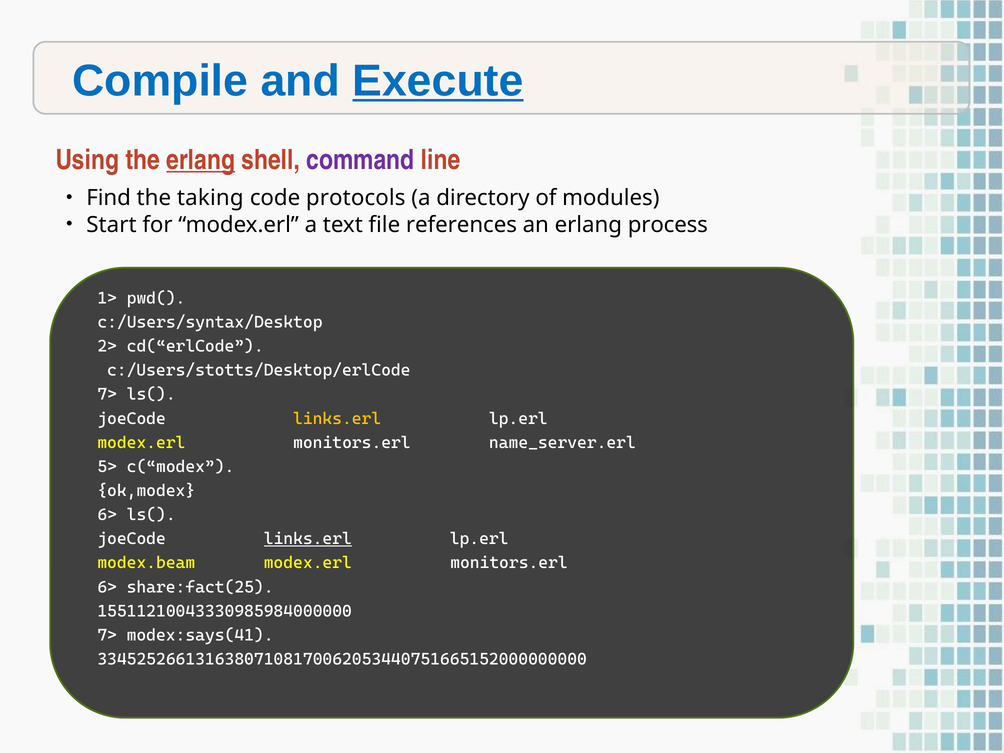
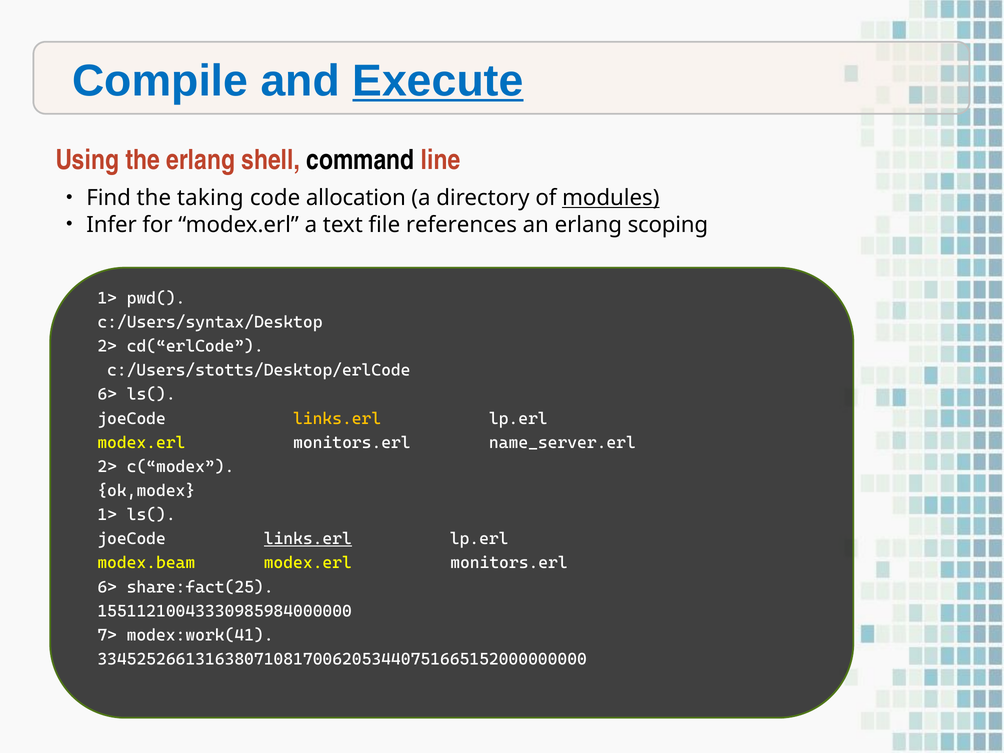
erlang underline: present -> none (201, 160)
command colour: purple -> black (360, 160)
protocols: protocols -> allocation (356, 198)
modules underline: none -> present (611, 198)
Start: Start -> Infer (112, 225)
process: process -> scoping (668, 225)
7>: 7> -> 6> (107, 394)
5>: 5> -> 2> (107, 467)
6>: 6> -> 1> (107, 515)
modex:says(41: modex:says(41 -> modex:work(41 (200, 635)
